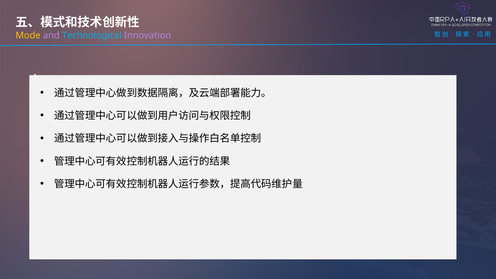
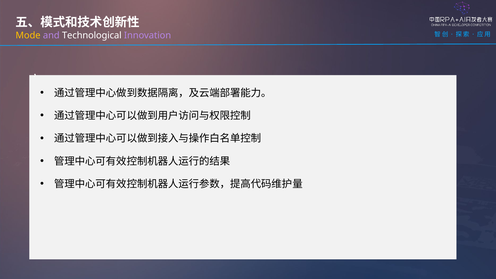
Technological colour: light blue -> white (92, 35)
